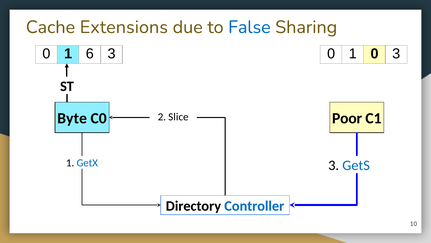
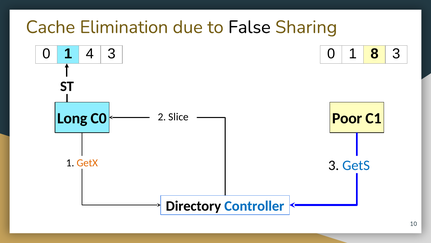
Extensions: Extensions -> Elimination (124, 27)
False colour: blue -> black (249, 27)
6: 6 -> 4 (90, 54)
1 0: 0 -> 8 (375, 54)
Byte: Byte -> Long (72, 118)
GetX colour: blue -> orange (87, 163)
